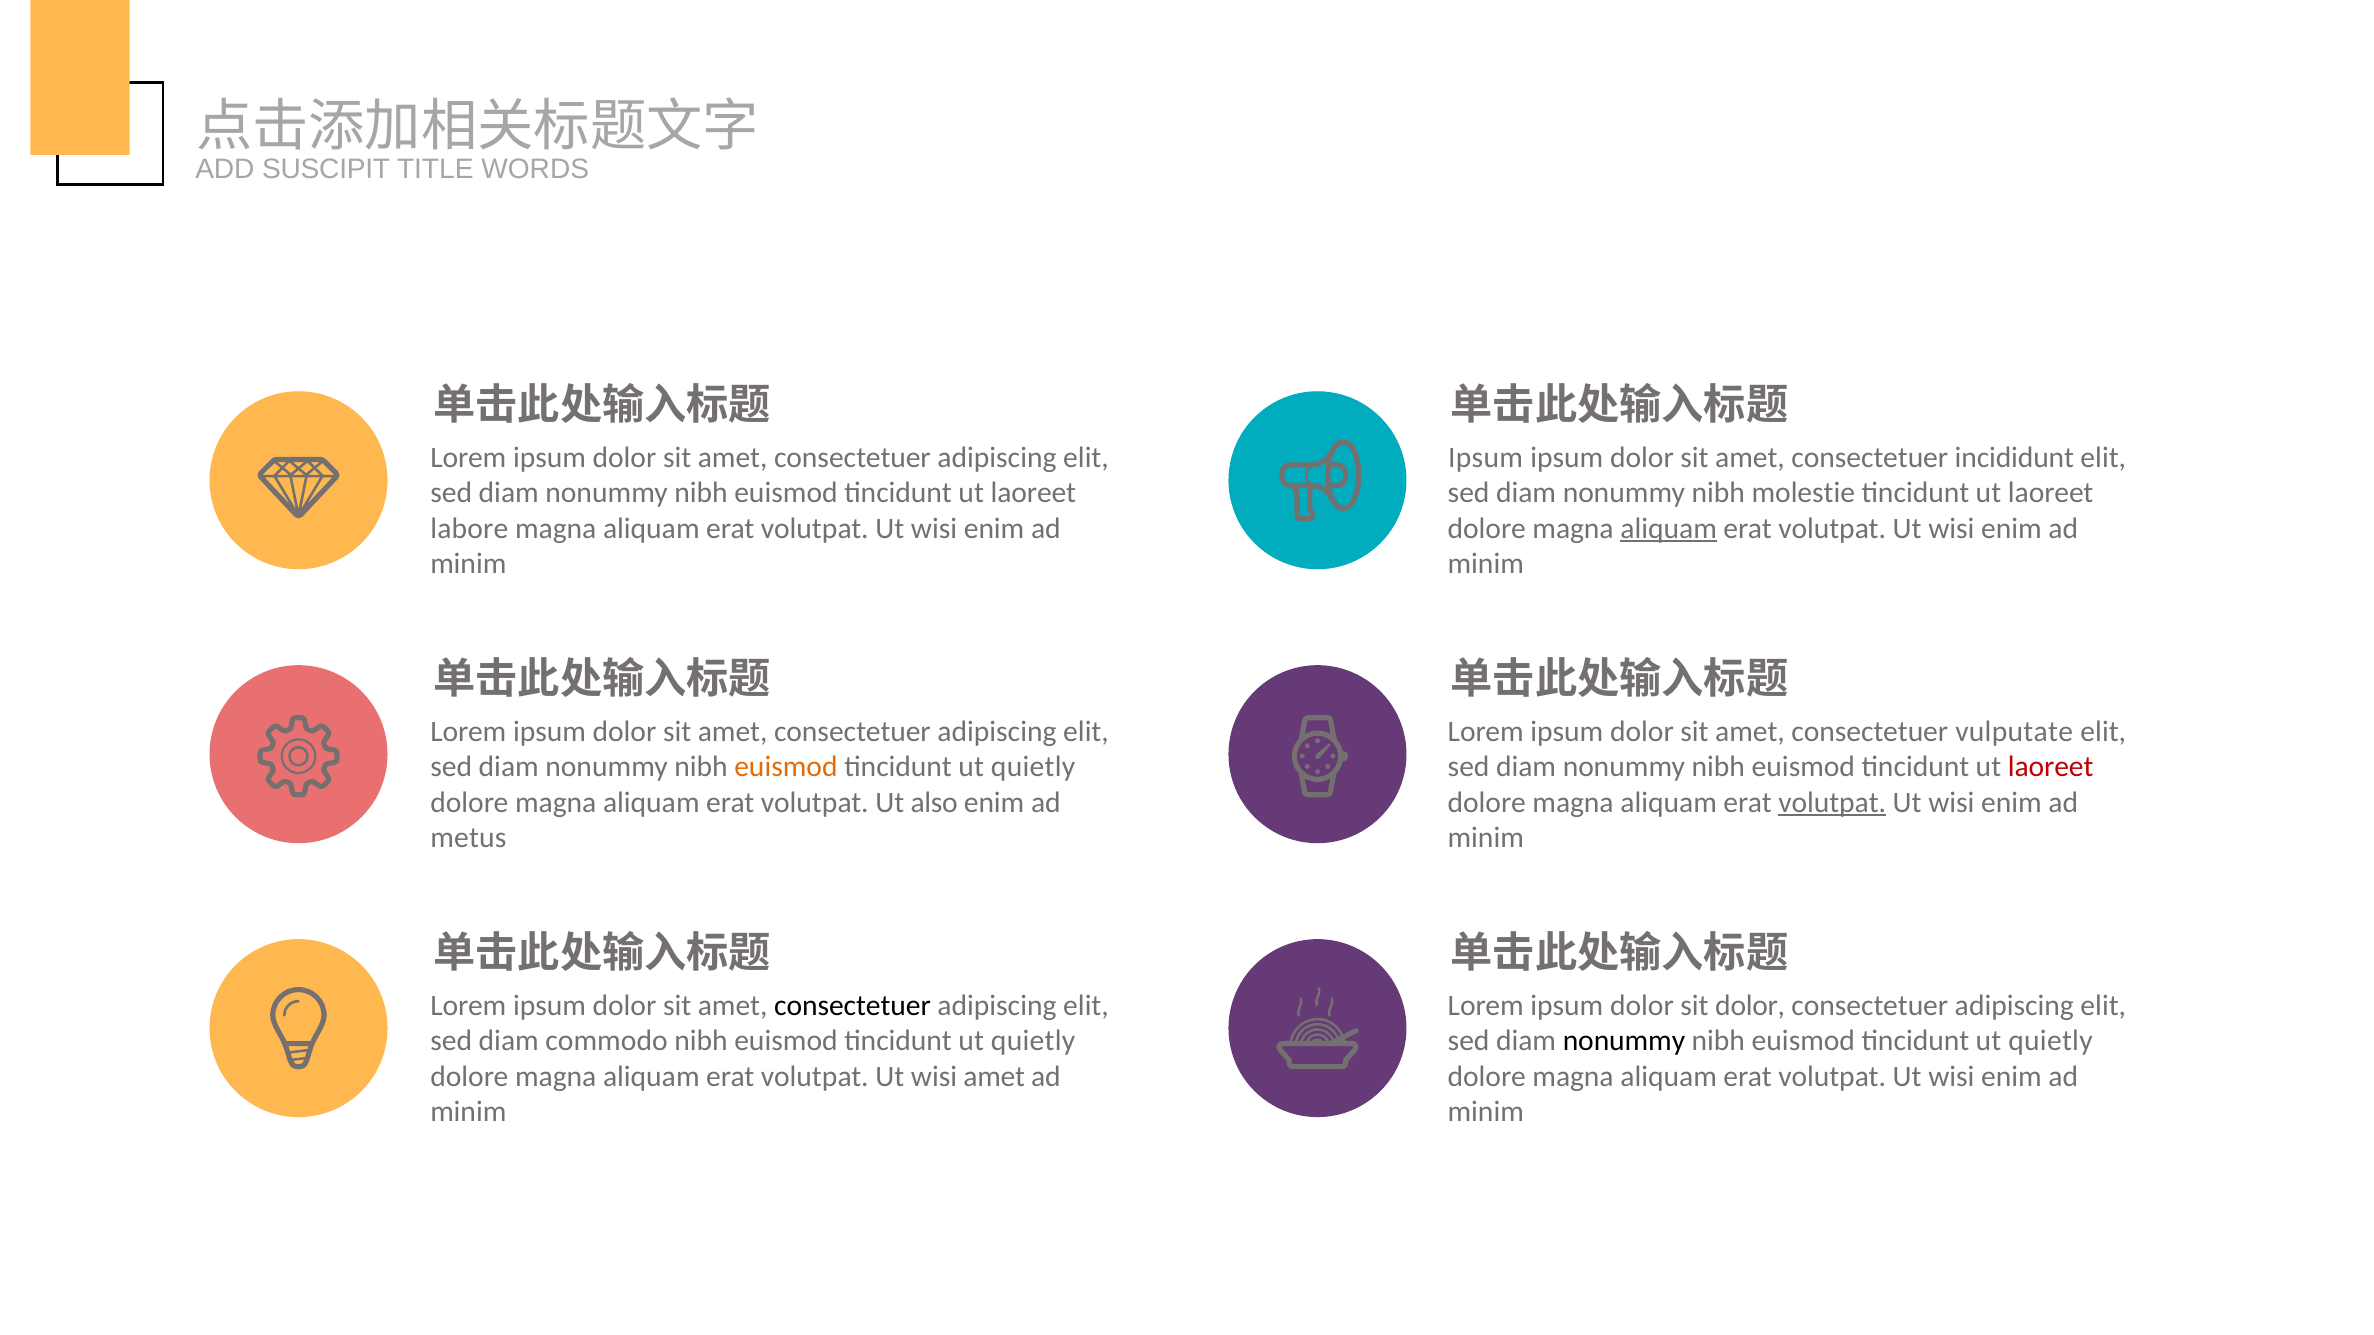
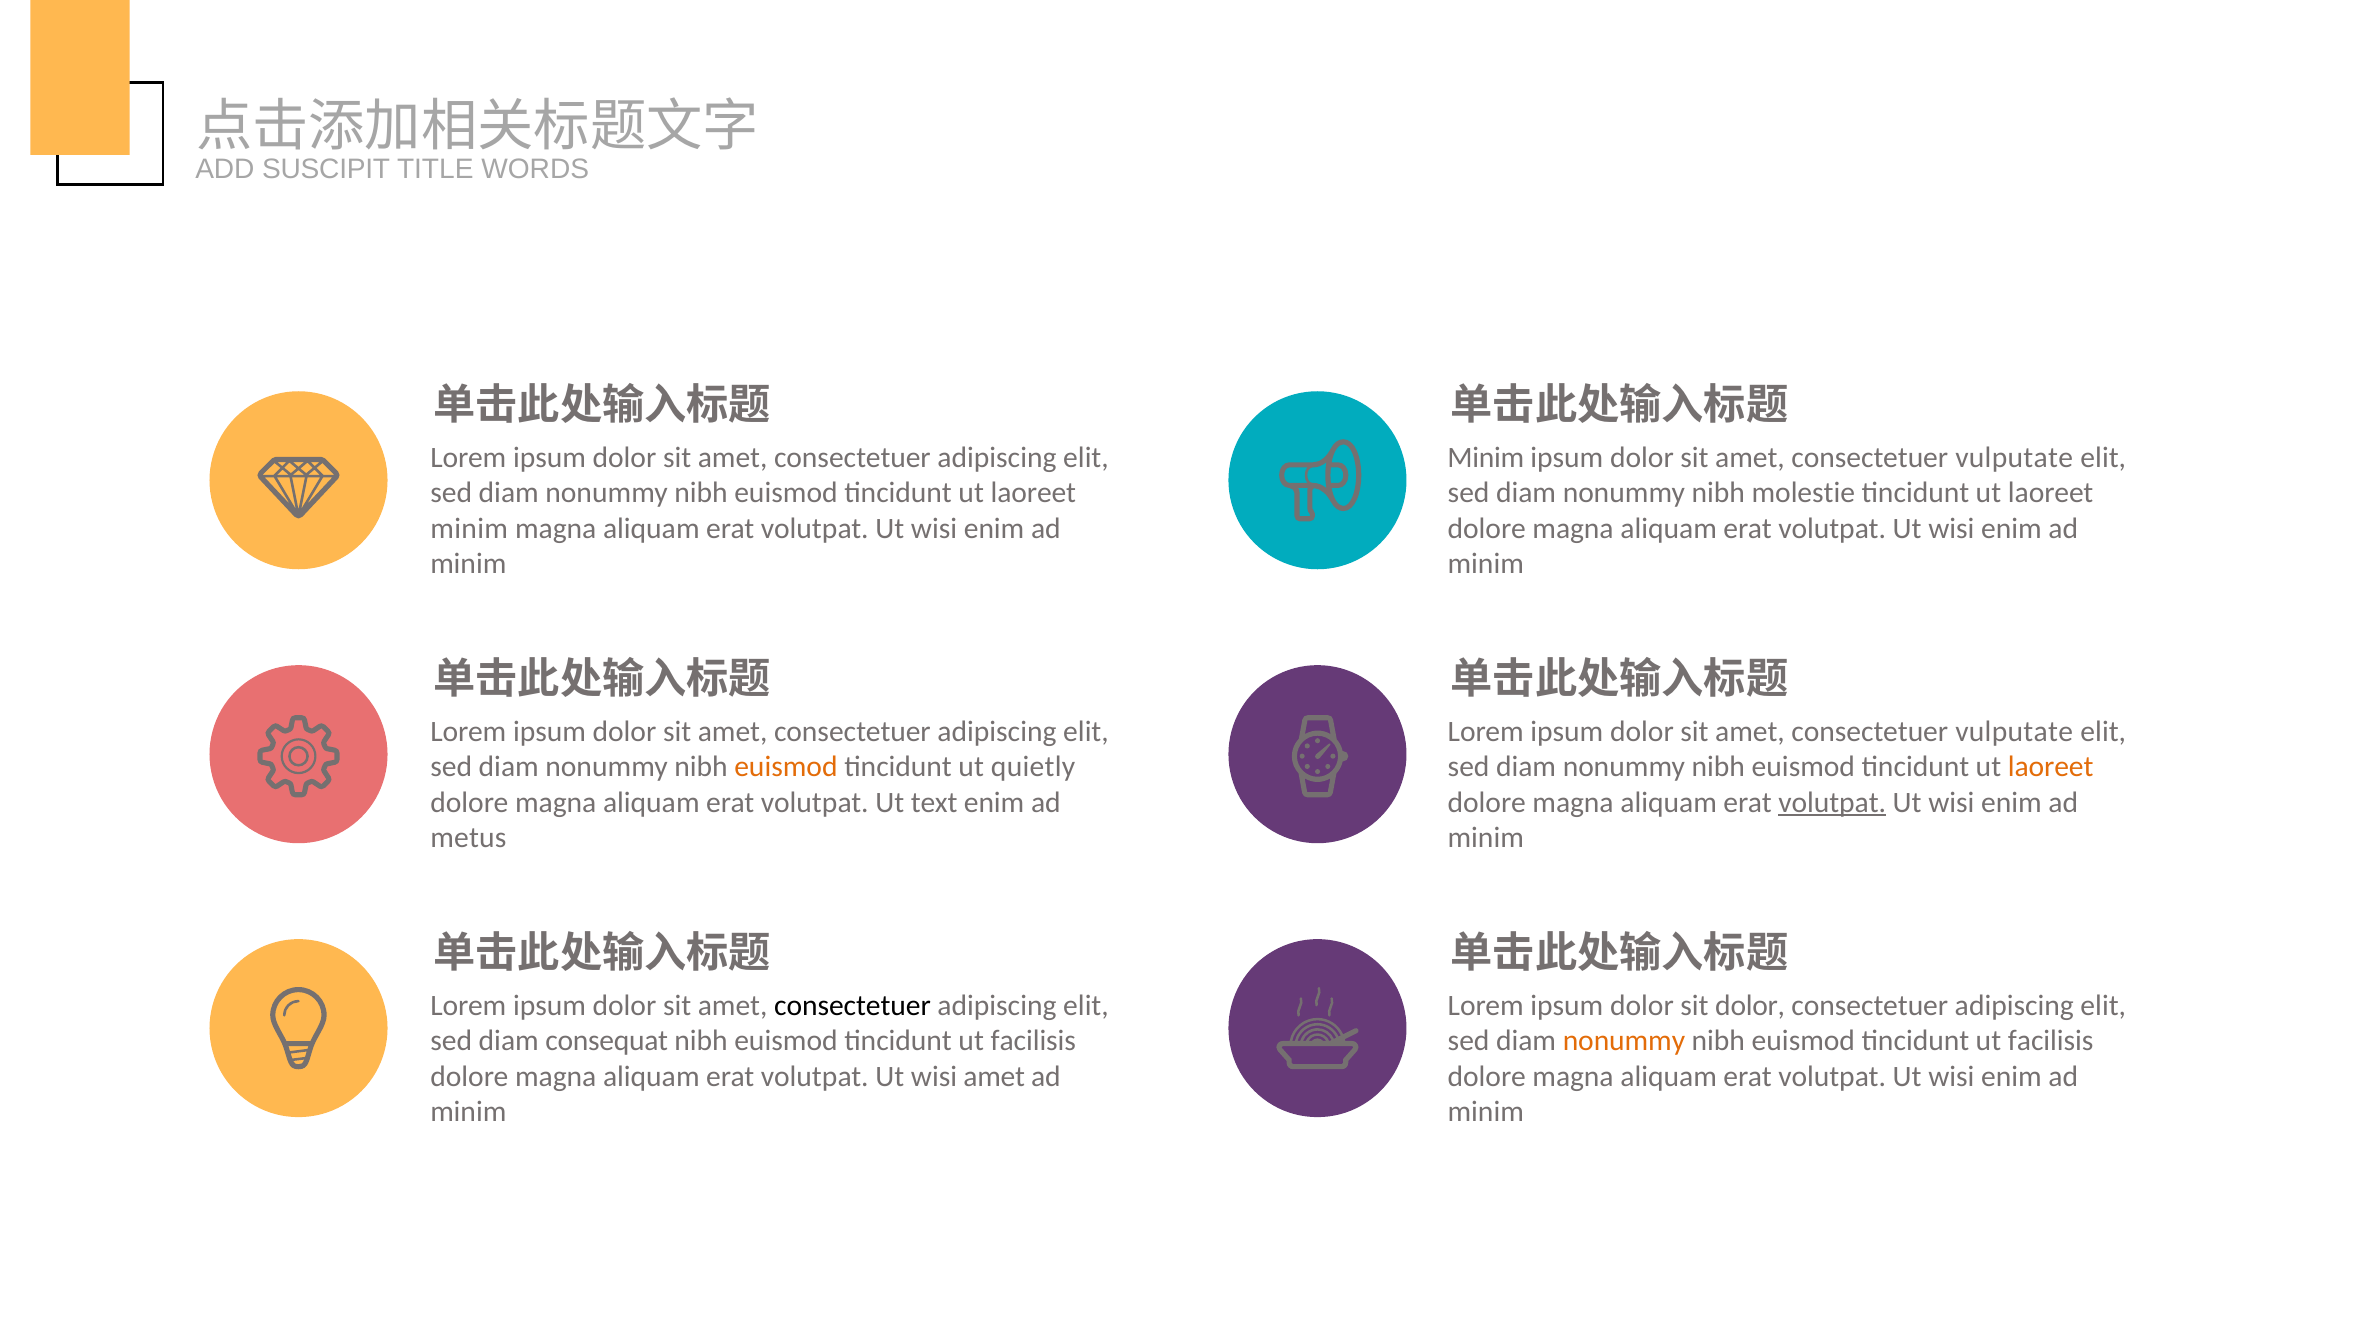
Ipsum: Ipsum -> Minim (1486, 458)
incididunt: incididunt -> vulputate (2014, 458)
labore: labore -> minim (469, 529)
aliquam underline: present -> none (1669, 529)
laoreet colour: red -> orange (2051, 767)
also: also -> text (934, 803)
commodo: commodo -> consequat (607, 1041)
quietly: quietly -> facilisis (1033, 1041)
nonummy colour: black -> orange (1624, 1041)
quietly: quietly -> facilisis (2051, 1041)
